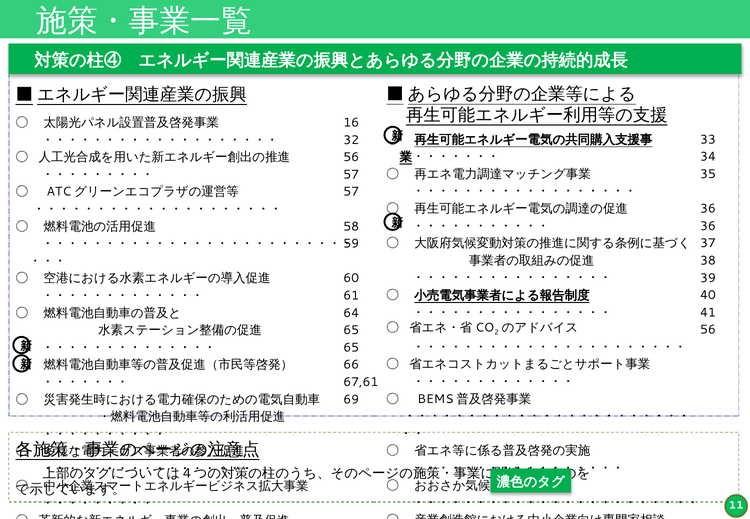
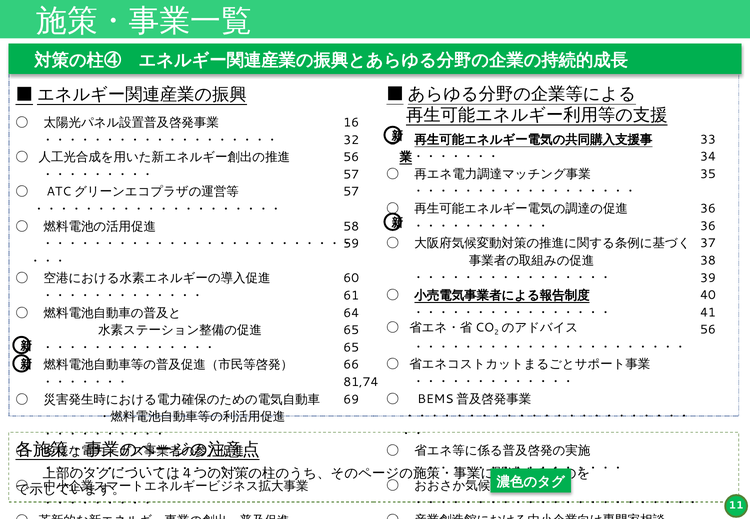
67,61: 67,61 -> 81,74 (361, 382)
